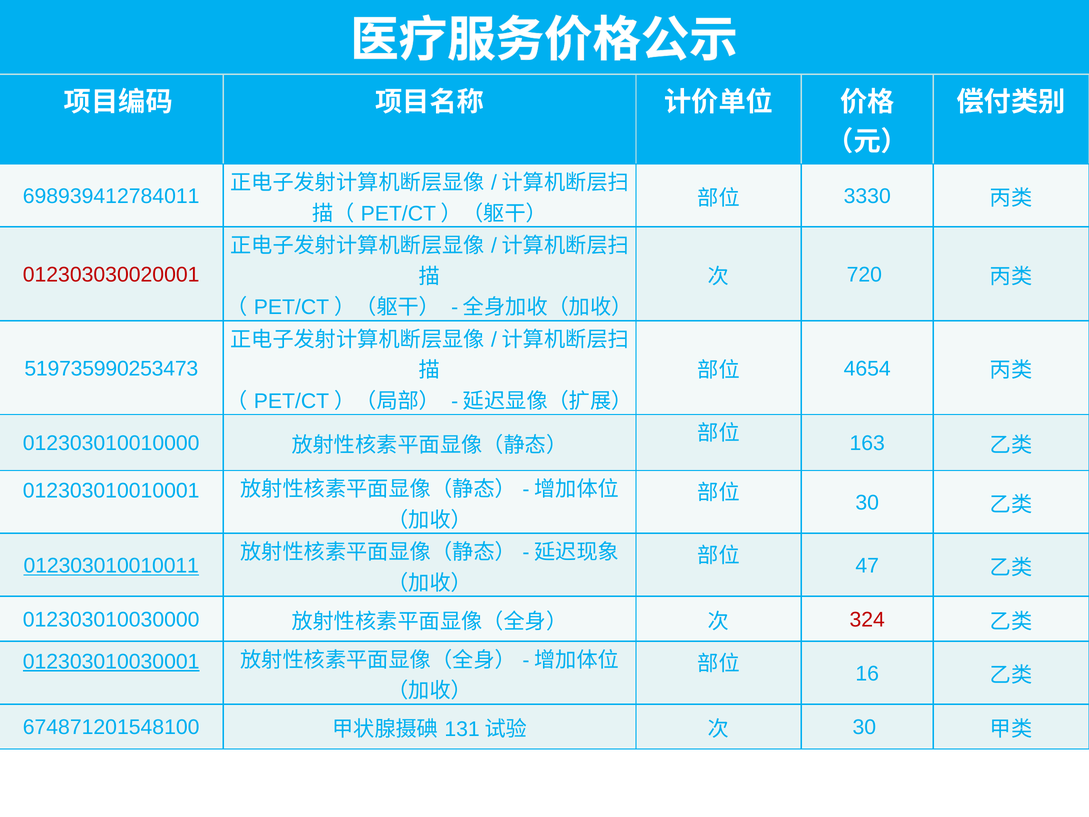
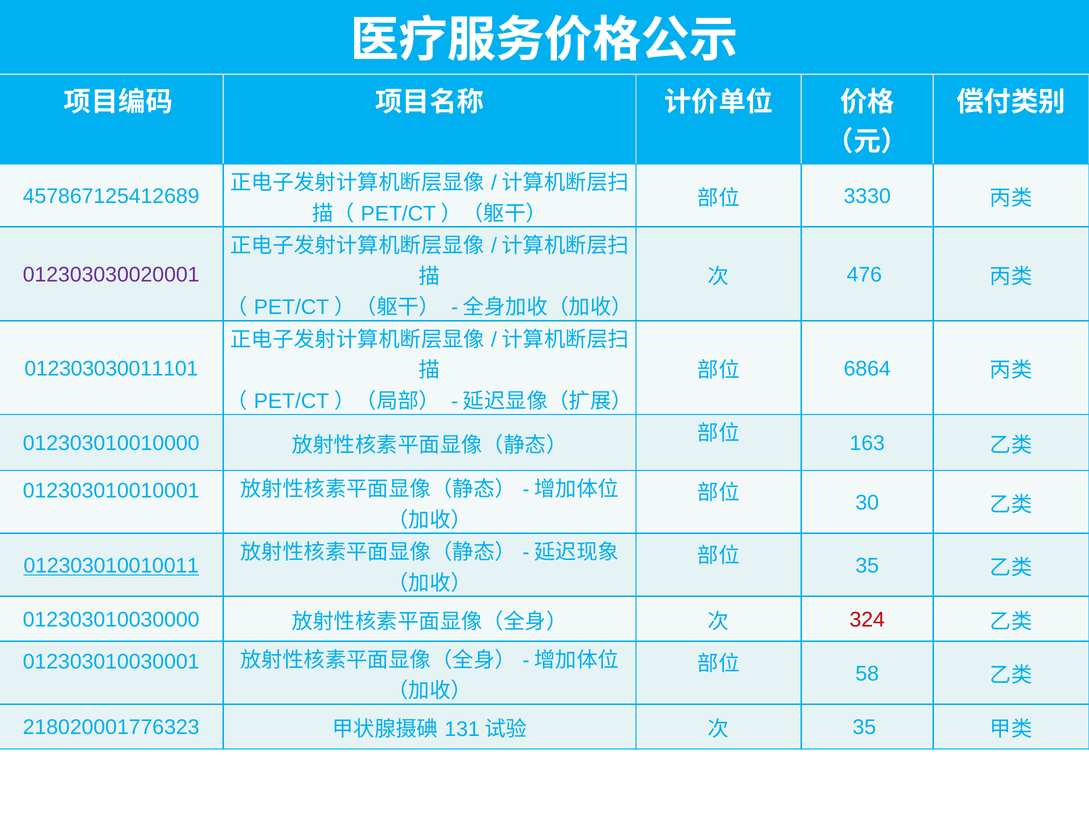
698939412784011: 698939412784011 -> 457867125412689 (111, 196)
012303030020001 colour: red -> purple (111, 275)
720: 720 -> 476 (864, 275)
519735990253473: 519735990253473 -> 012303030011101 (111, 368)
4654: 4654 -> 6864 (867, 368)
47: 47 -> 35 (867, 566)
012303010030001 underline: present -> none (111, 661)
16: 16 -> 58 (867, 673)
674871201548100: 674871201548100 -> 218020001776323 (111, 727)
30: 30 -> 35 (864, 727)
